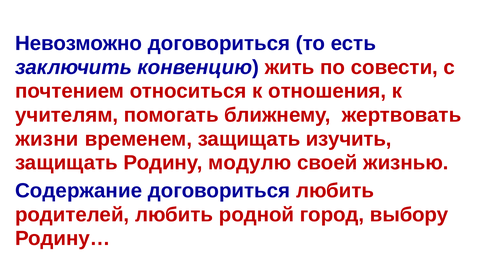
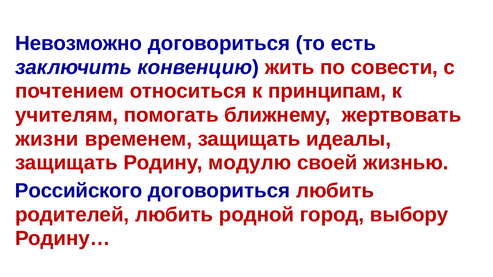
отношения: отношения -> принципам (327, 91)
изучить: изучить -> идеалы (349, 139)
Содержание: Содержание -> Российского (79, 191)
